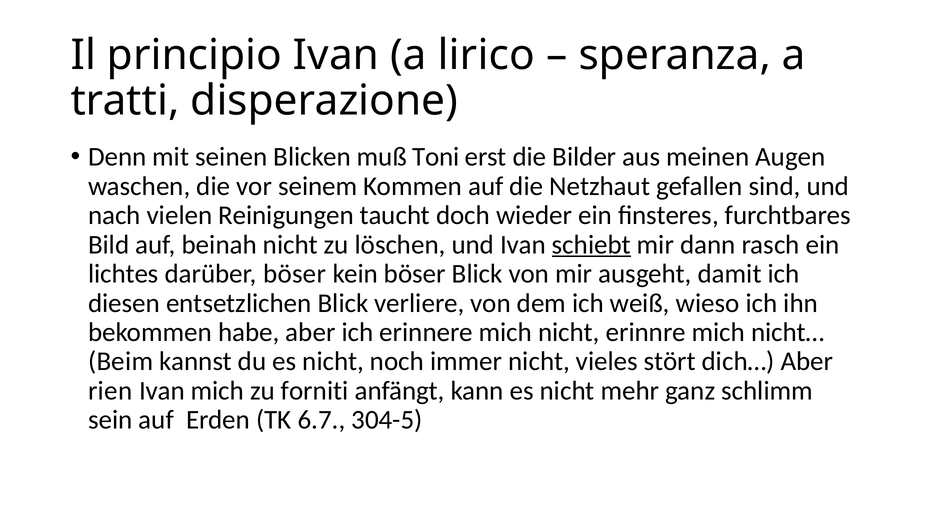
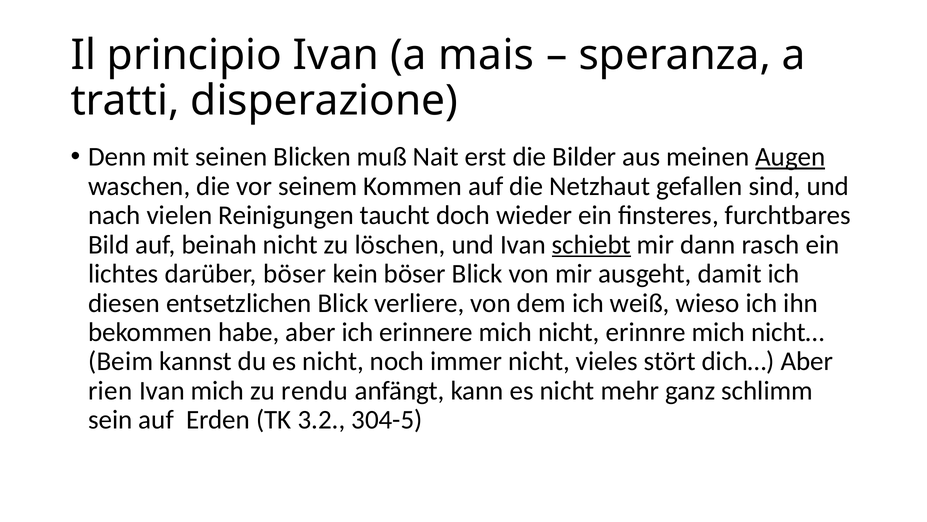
lirico: lirico -> mais (486, 55)
Toni: Toni -> Nait (436, 157)
Augen underline: none -> present (790, 157)
forniti: forniti -> rendu (315, 390)
6.7: 6.7 -> 3.2 (321, 420)
